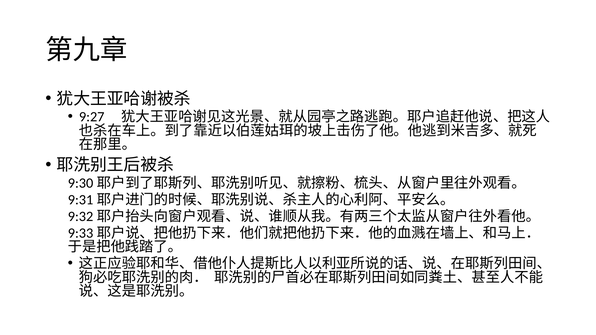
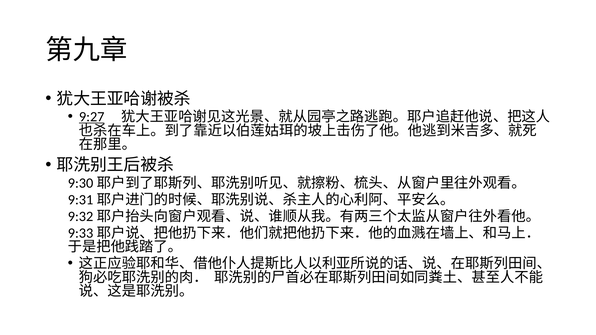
9:27 underline: none -> present (92, 117)
